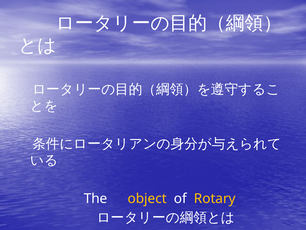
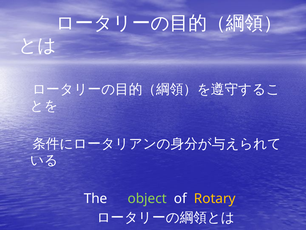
object colour: yellow -> light green (147, 198)
